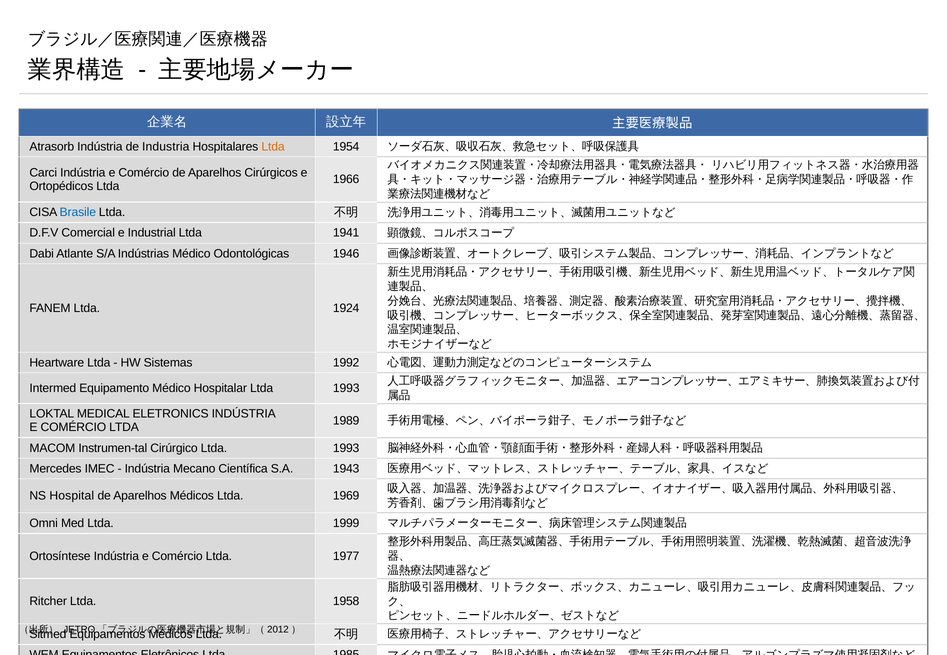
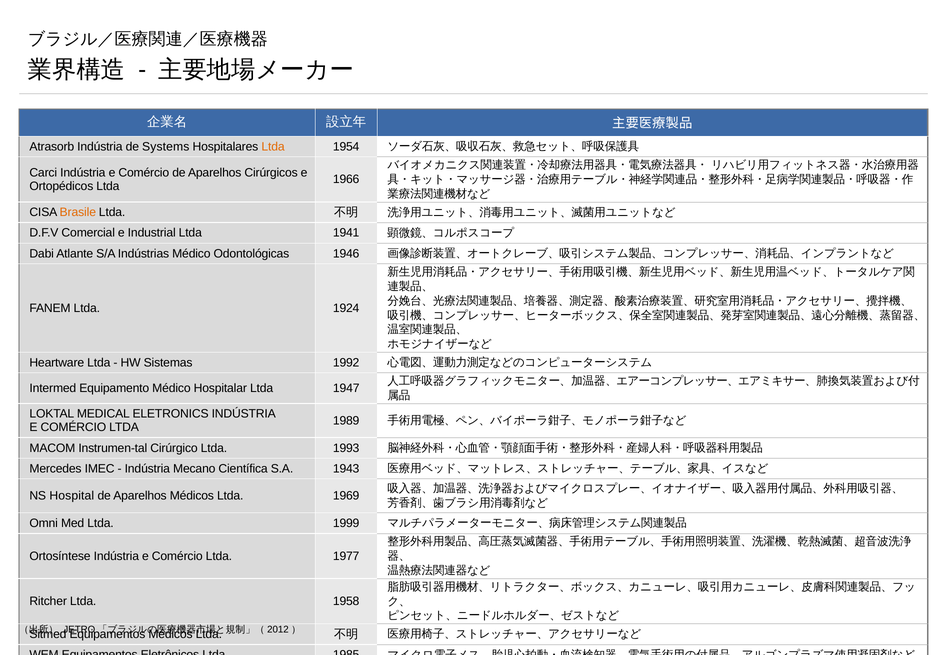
Industria: Industria -> Systems (166, 147)
Brasile colour: blue -> orange (78, 213)
Hospitalar Ltda 1993: 1993 -> 1947 (346, 389)
